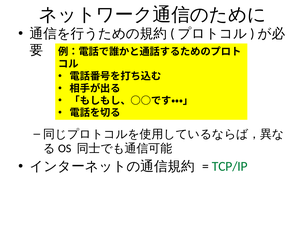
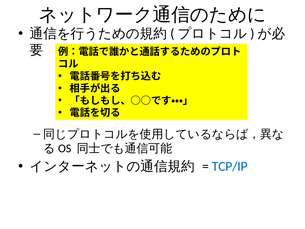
TCP/IP colour: green -> blue (230, 166)
